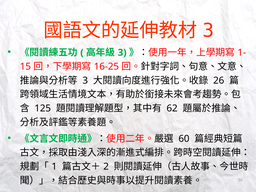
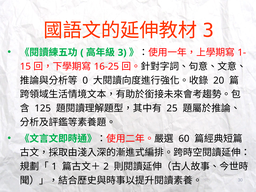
3: 3 -> 0 (85, 80)
26: 26 -> 20 (219, 80)
62: 62 -> 25 (172, 108)
